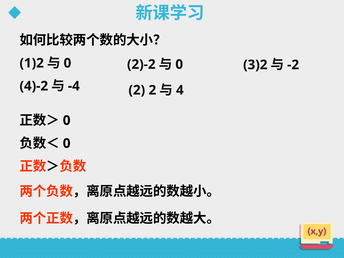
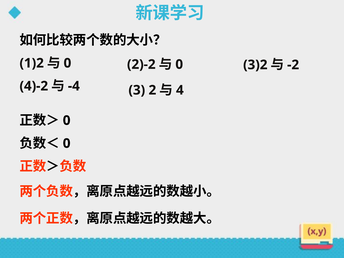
2: 2 -> 3 (137, 90)
